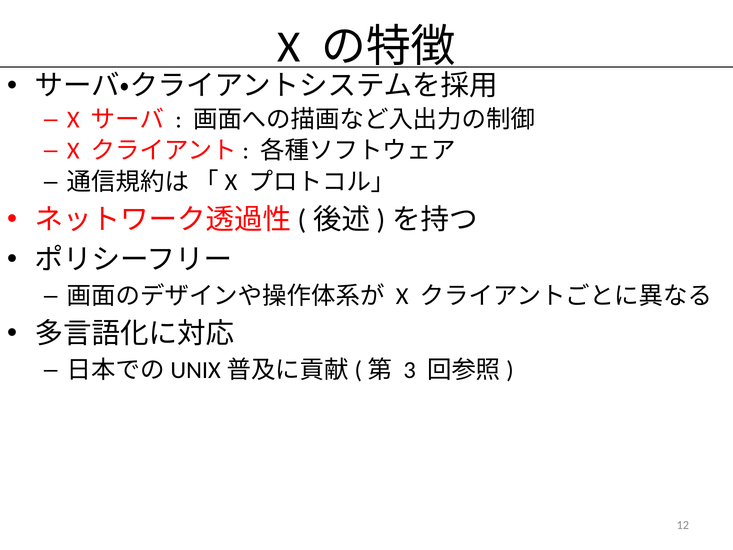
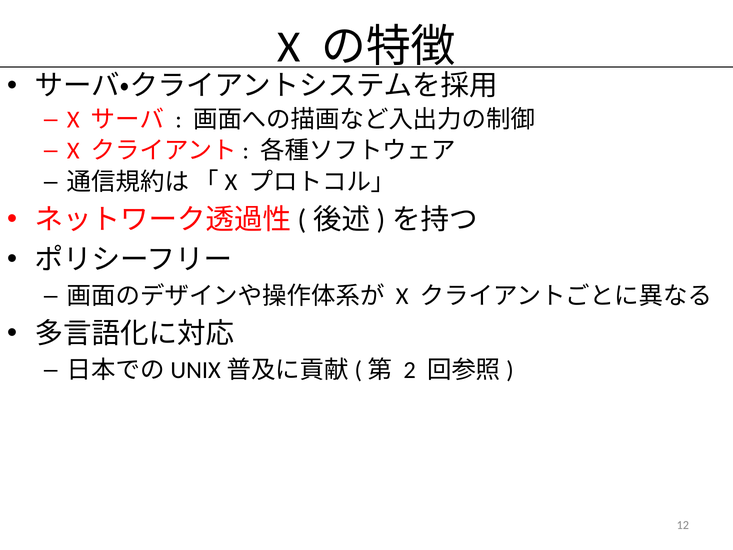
3: 3 -> 2 (410, 370)
